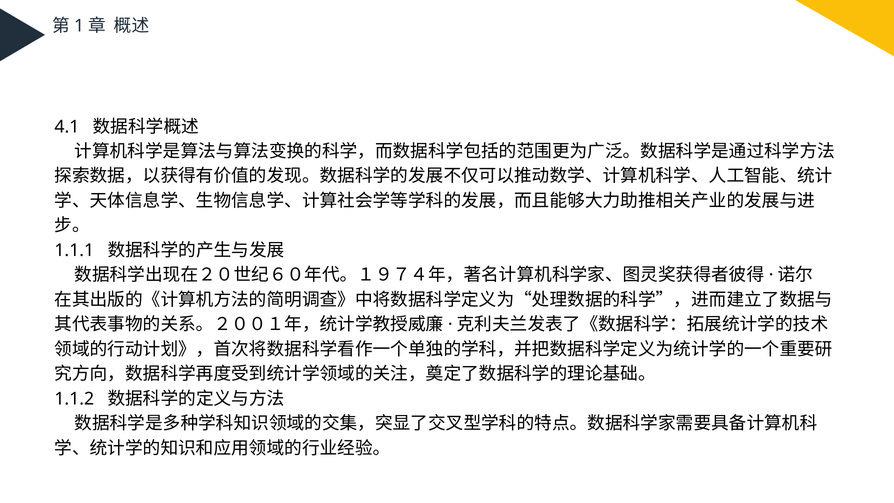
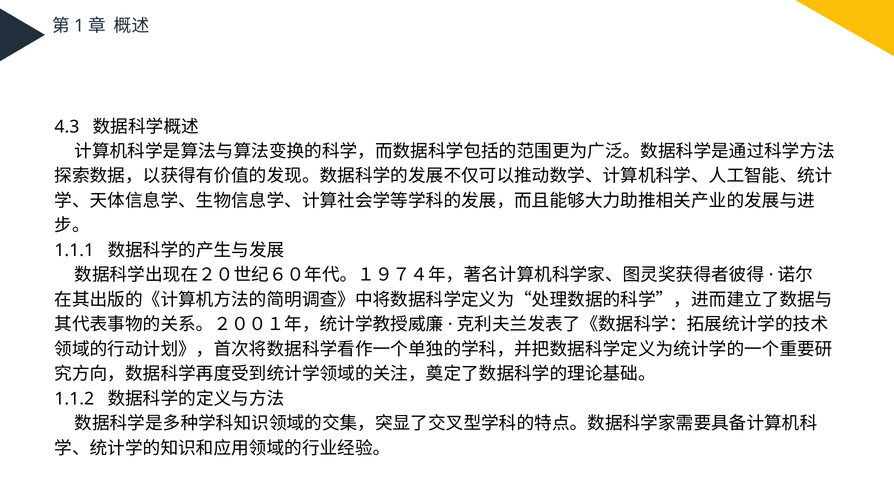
4.1: 4.1 -> 4.3 (67, 127)
